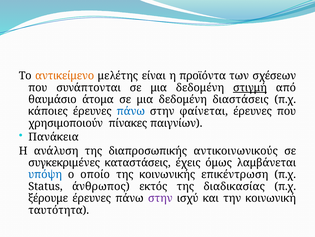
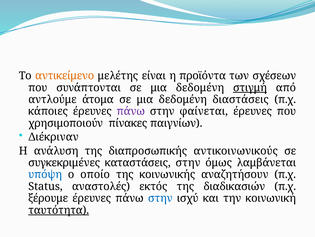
θαυμάσιο: θαυμάσιο -> αντλούμε (52, 99)
πάνω colour: blue -> purple (131, 111)
Πανάκεια: Πανάκεια -> Διέκριναν (54, 137)
καταστάσεις έχεις: έχεις -> στην (188, 162)
επικέντρωση: επικέντρωση -> αναζητήσουν (235, 174)
άνθρωπος: άνθρωπος -> αναστολές (101, 186)
διαδικασίας: διαδικασίας -> διαδικασιών (234, 186)
στην colour: purple -> blue (160, 198)
ταυτότητα underline: none -> present (59, 209)
